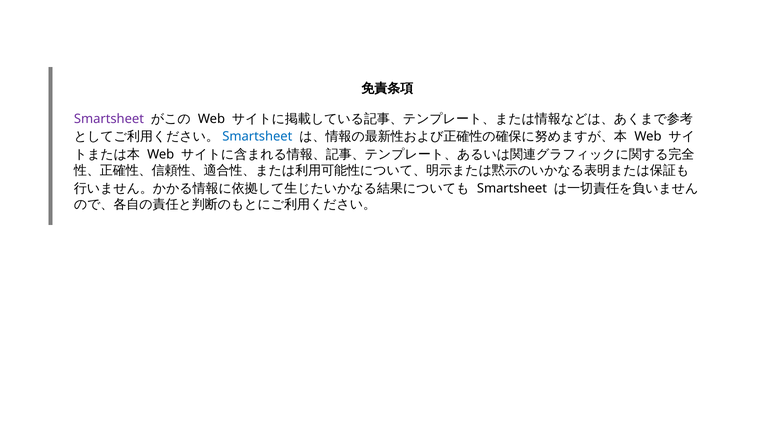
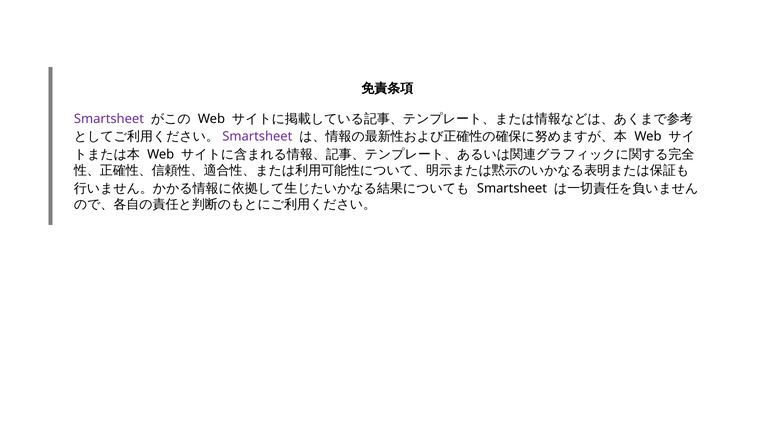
Smartsheet colour: blue -> purple (257, 137)
